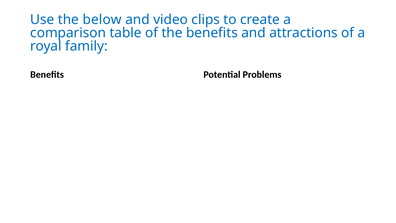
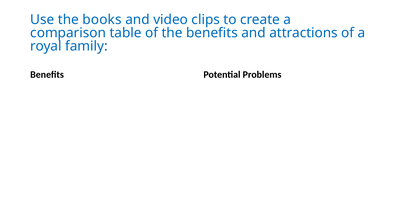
below: below -> books (102, 20)
